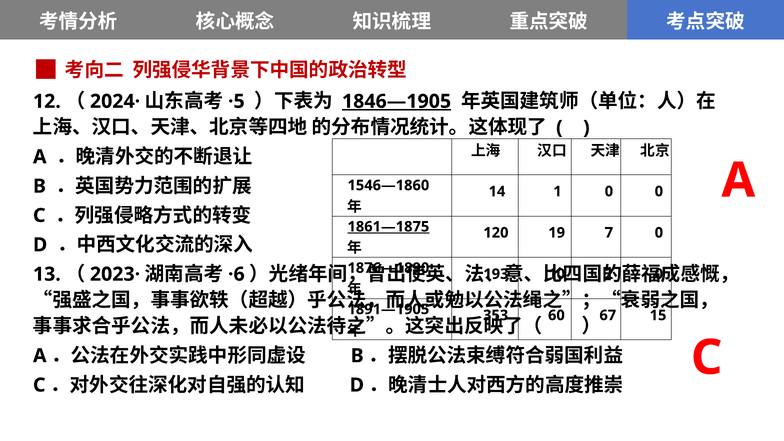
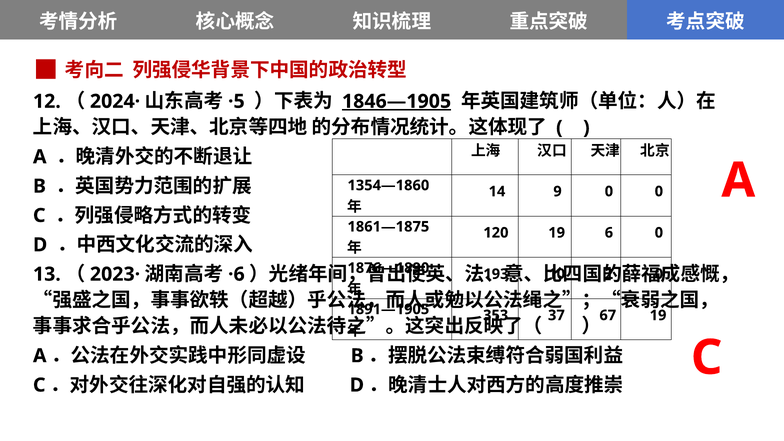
1546—1860: 1546—1860 -> 1354—1860 (388, 185)
1: 1 -> 9 (557, 191)
1861—1875 underline: present -> none (388, 227)
7: 7 -> 6 (609, 233)
60: 60 -> 37 (556, 315)
67 15: 15 -> 19 (658, 315)
